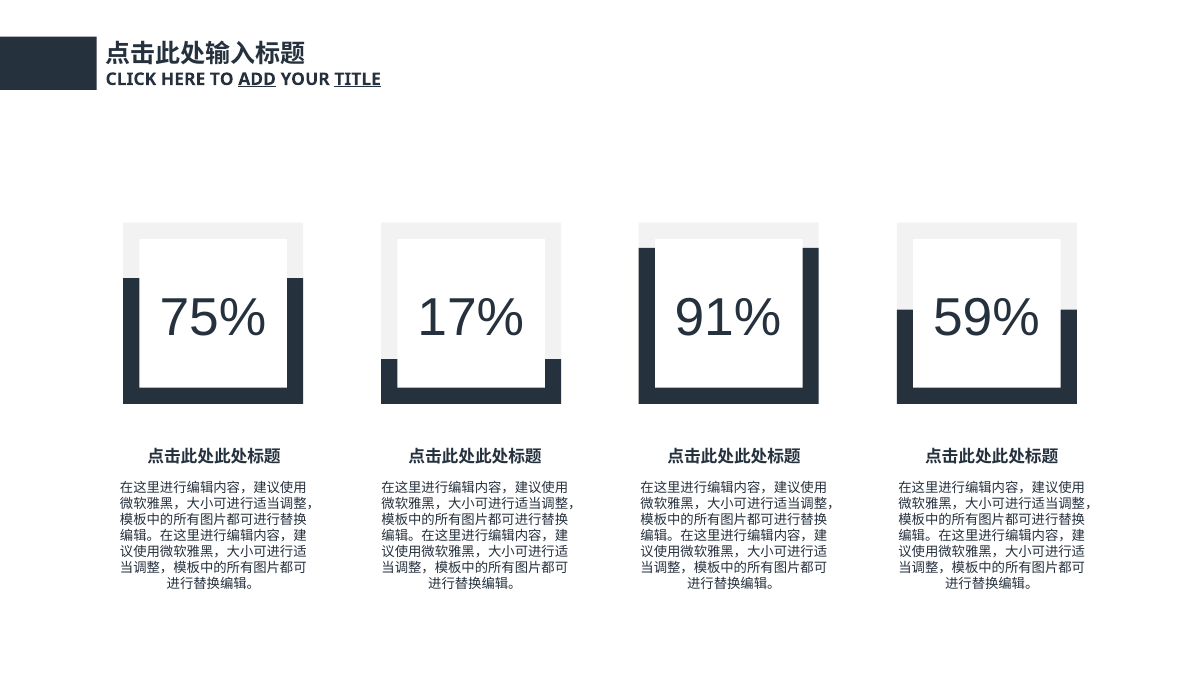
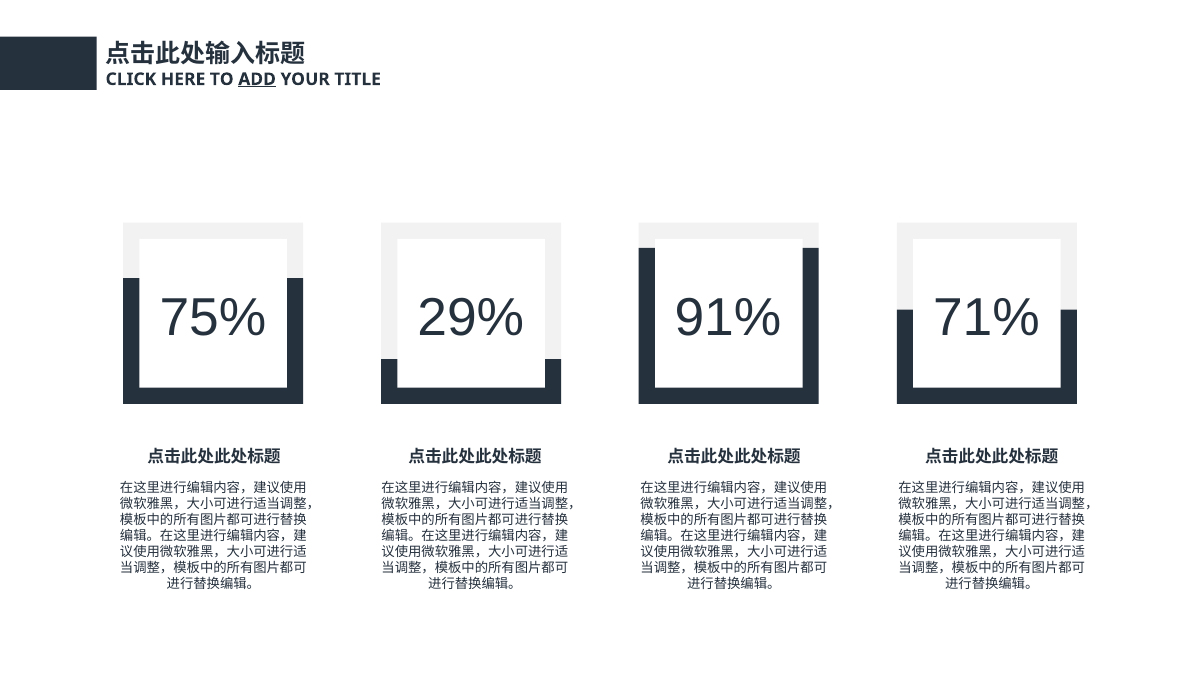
TITLE underline: present -> none (358, 79)
17%: 17% -> 29% (471, 318)
59%: 59% -> 71% (986, 318)
